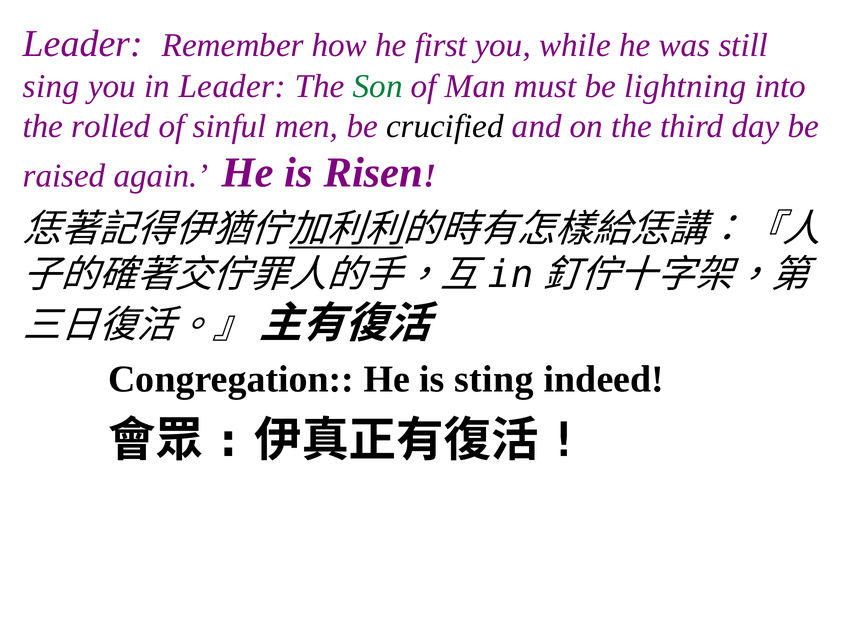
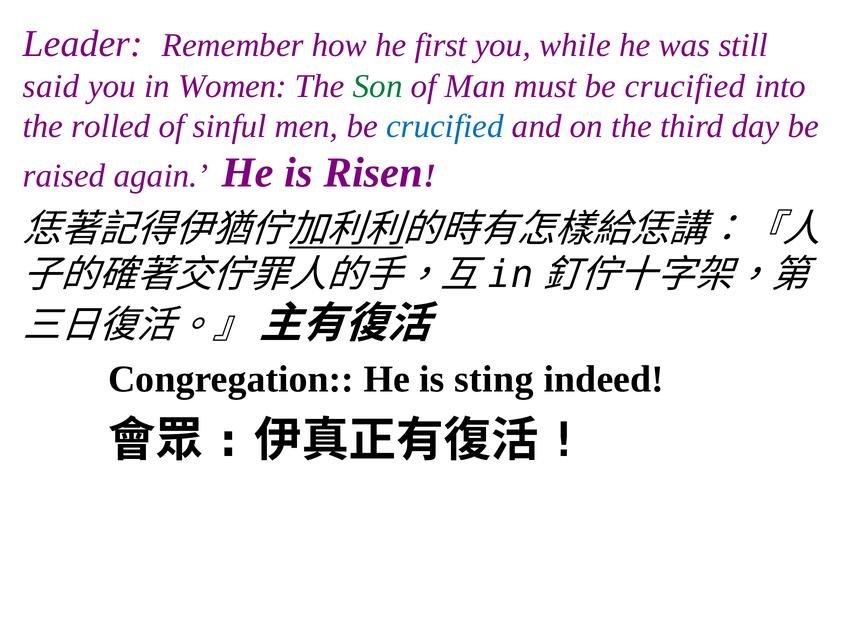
sing: sing -> said (51, 86)
in Leader: Leader -> Women (233, 86)
must be lightning: lightning -> crucified (685, 86)
crucified colour: black -> blue (445, 126)
